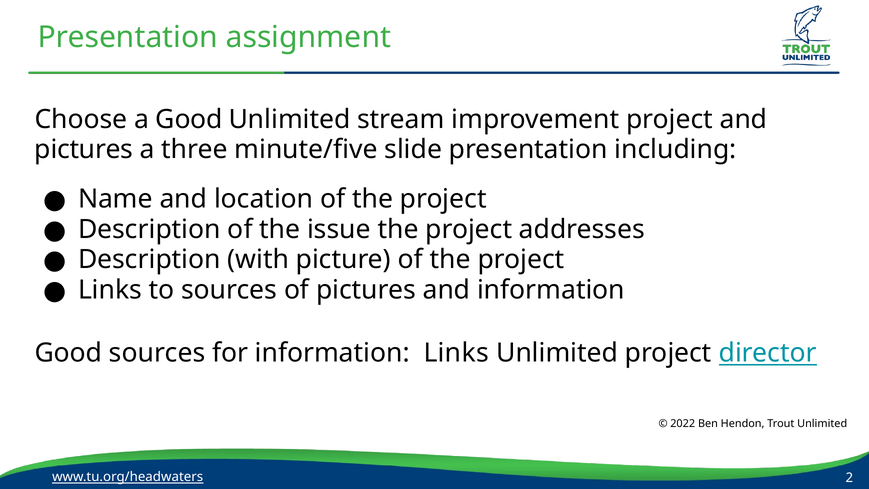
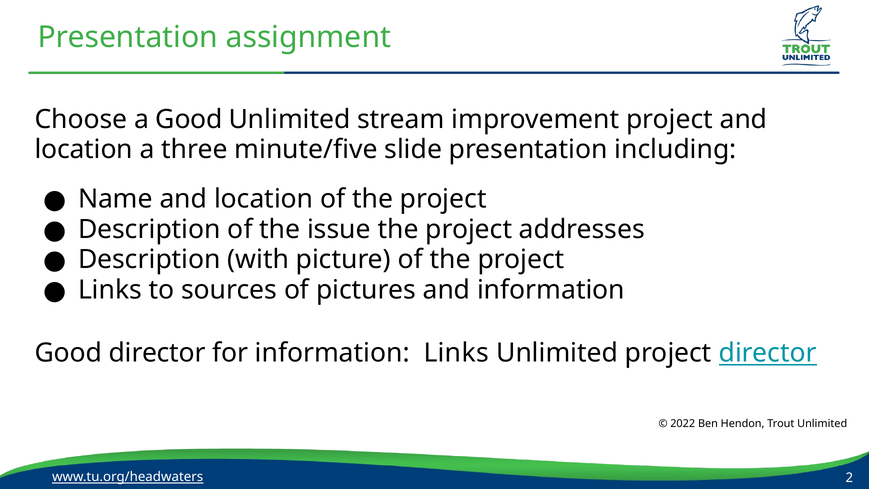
pictures: pictures -> location (84, 150)
Good sources: sources -> director (157, 353)
